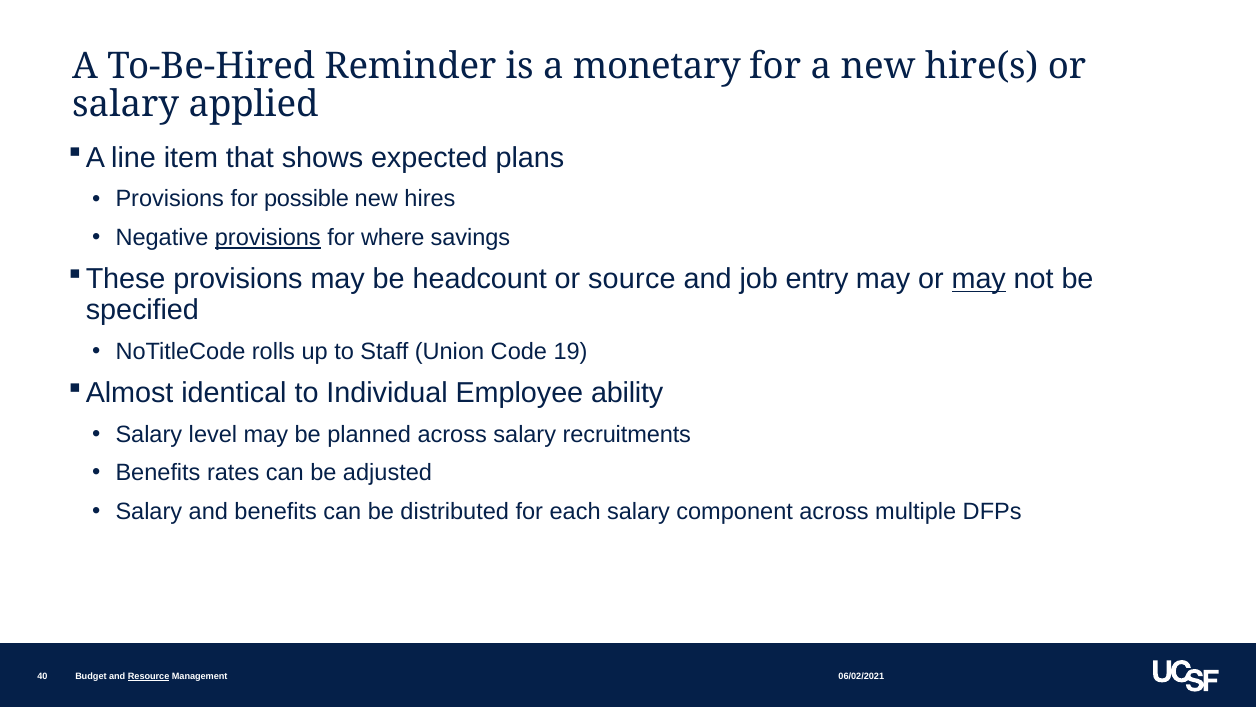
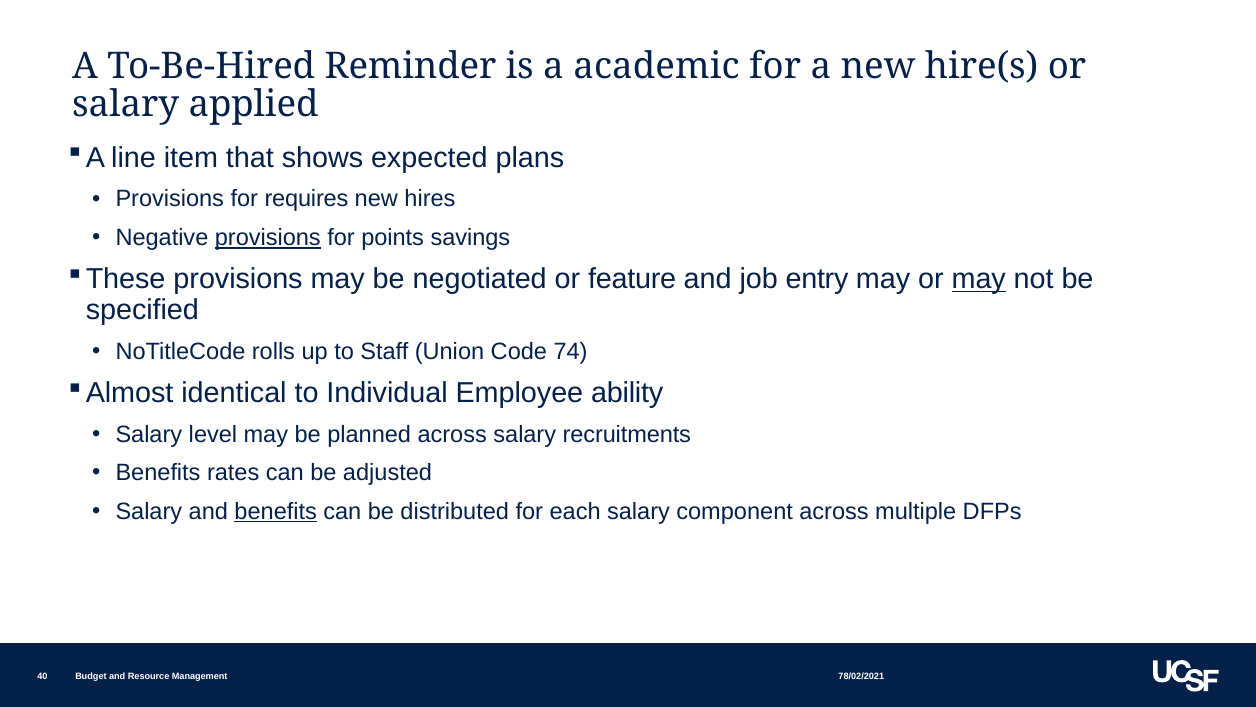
monetary: monetary -> academic (657, 66)
possible: possible -> requires (306, 199)
where: where -> points (393, 238)
headcount: headcount -> negotiated (480, 279)
source: source -> feature (632, 279)
19: 19 -> 74 (571, 351)
benefits underline: none -> present (276, 511)
06/02/2021: 06/02/2021 -> 78/02/2021 (861, 676)
Resource underline: present -> none (149, 676)
